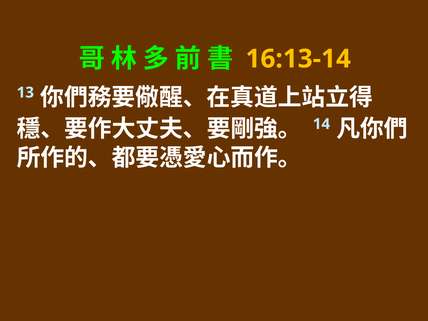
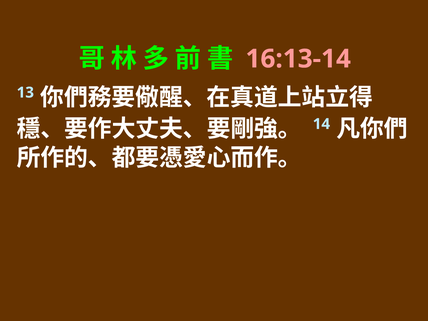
16:13-14 colour: yellow -> pink (298, 59)
